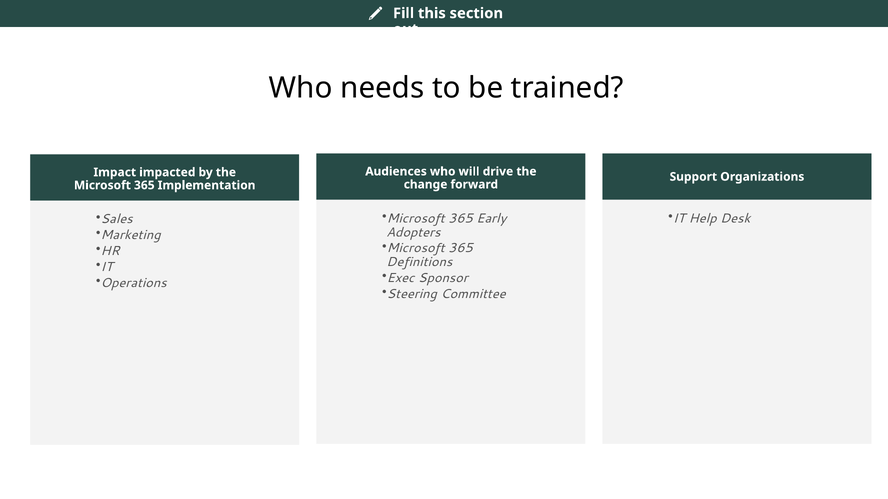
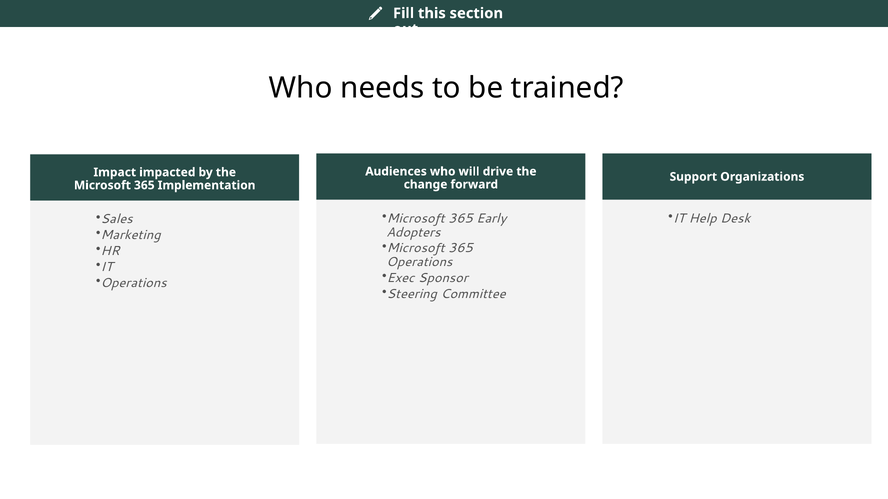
Definitions: Definitions -> Operations (419, 262)
